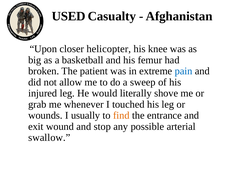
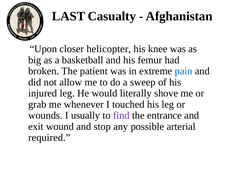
USED: USED -> LAST (69, 16)
find colour: orange -> purple (121, 115)
swallow: swallow -> required (49, 137)
